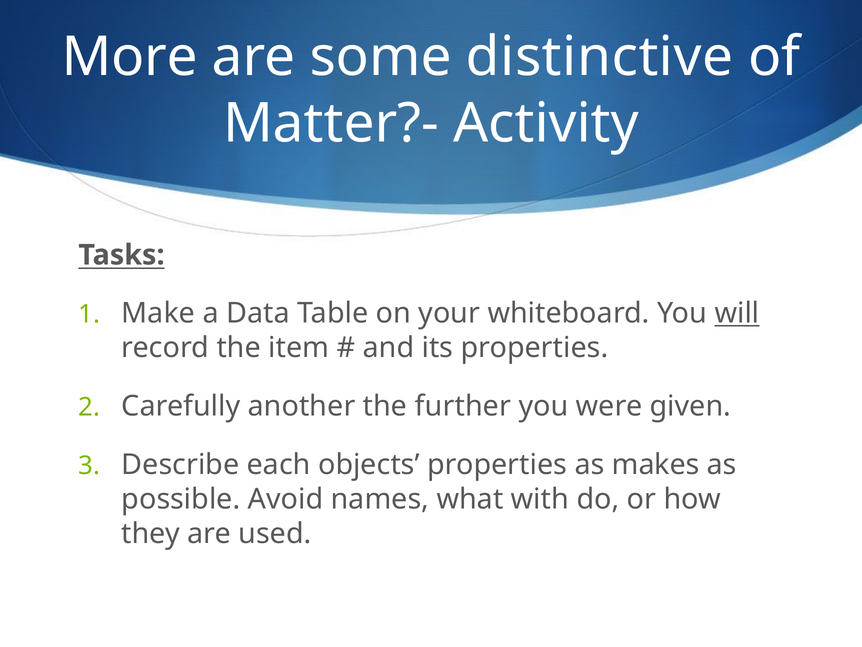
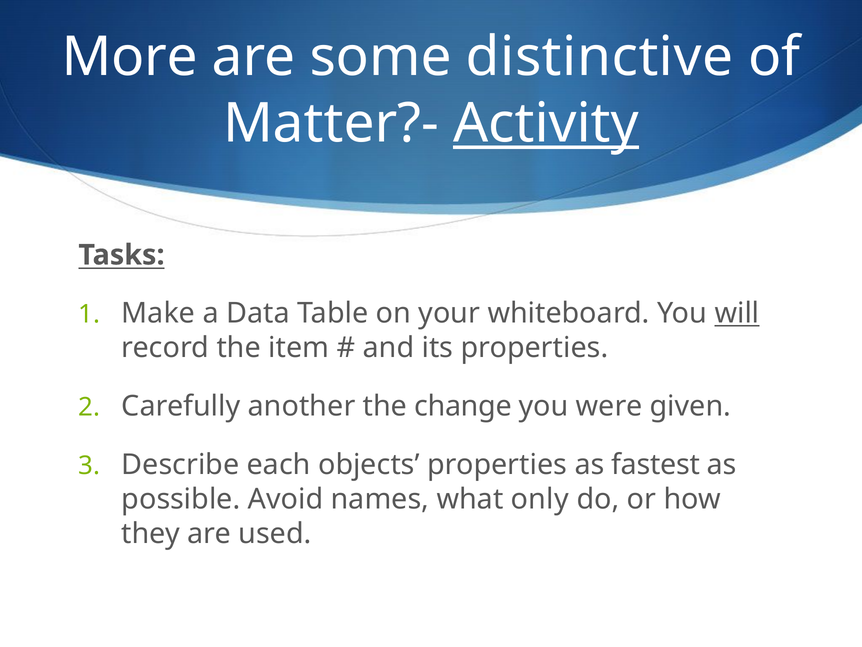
Activity underline: none -> present (546, 123)
further: further -> change (463, 406)
makes: makes -> fastest (656, 465)
with: with -> only (540, 499)
